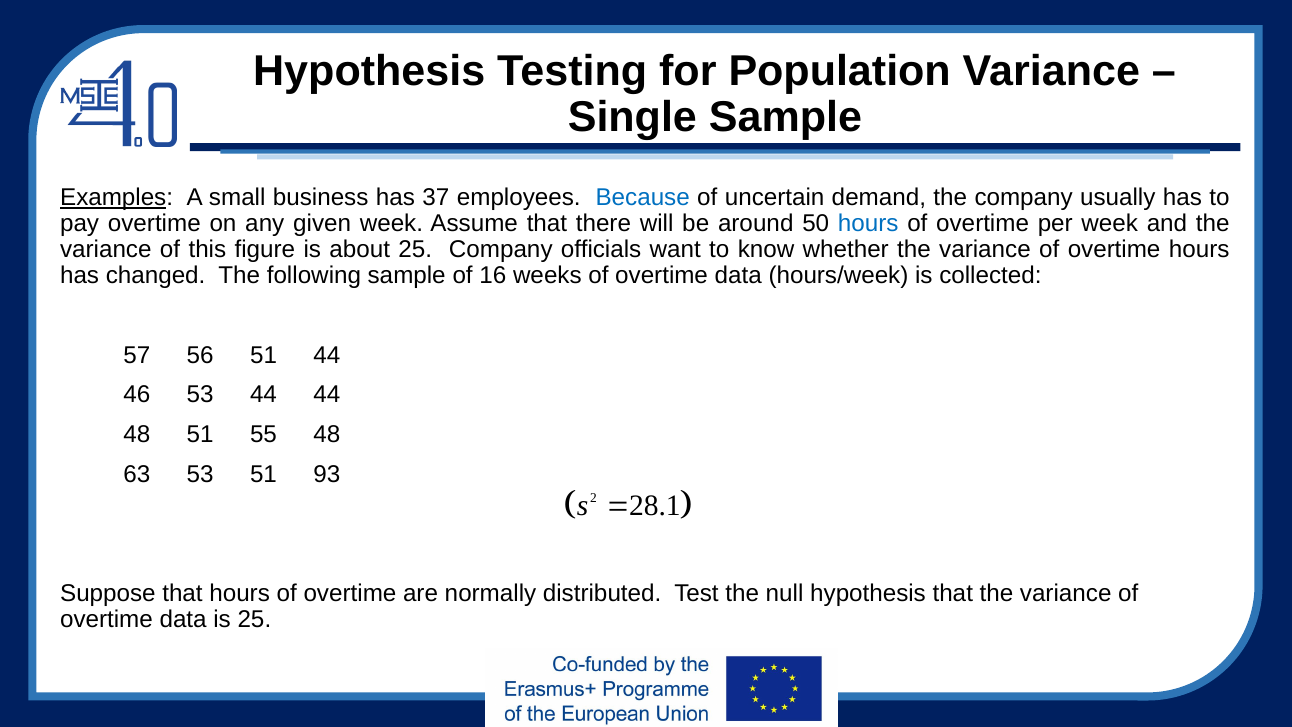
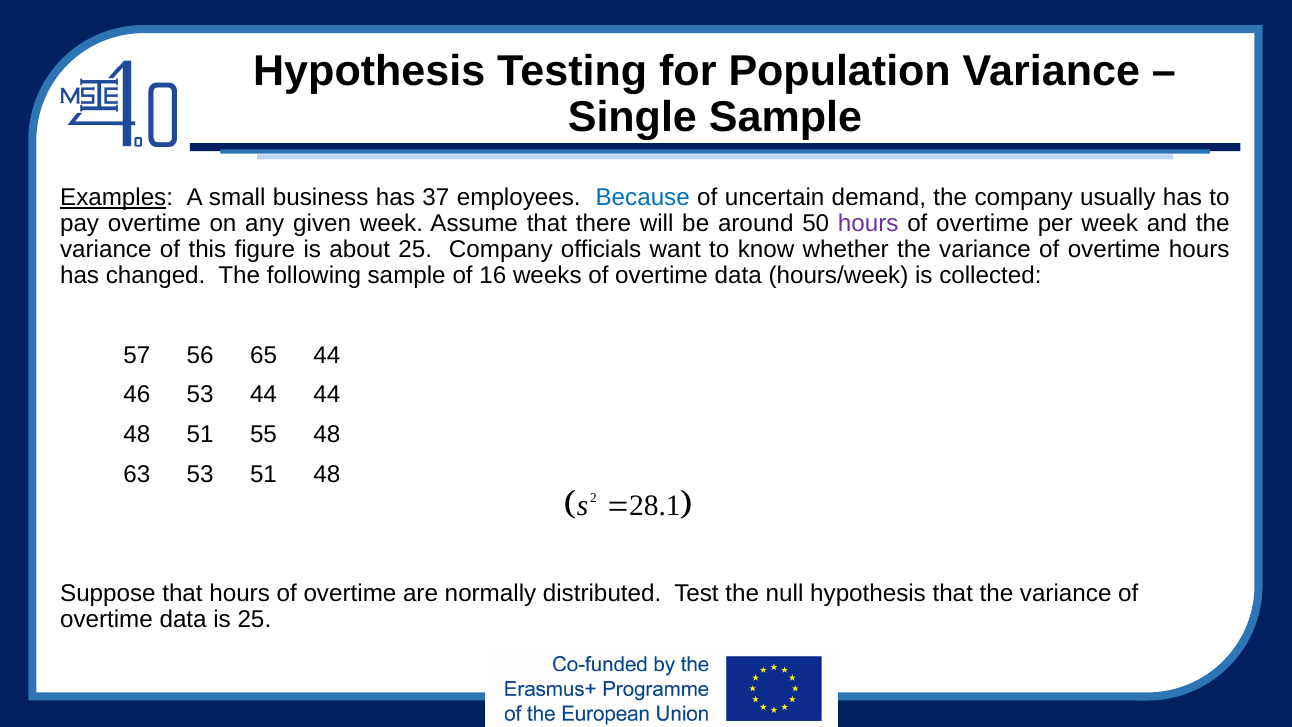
hours colour: blue -> purple (868, 223)
56 51: 51 -> 65 (264, 355)
51 93: 93 -> 48 (327, 474)
